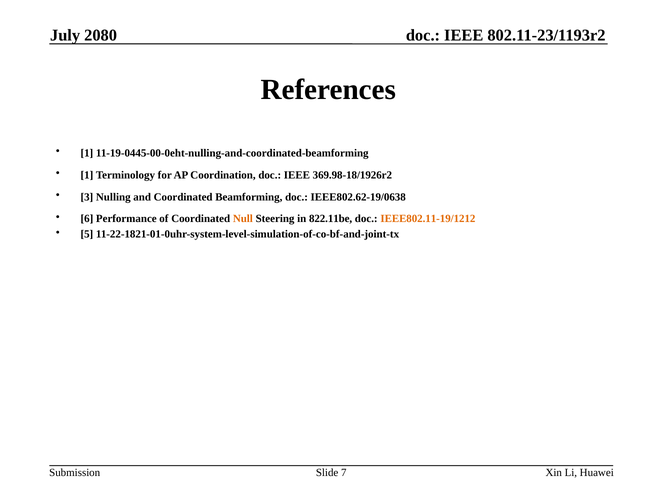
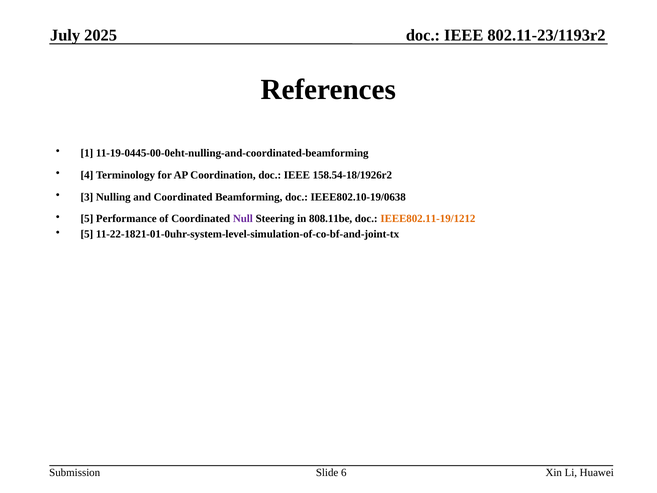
2080: 2080 -> 2025 (101, 35)
1: 1 -> 4 (87, 175)
369.98-18/1926r2: 369.98-18/1926r2 -> 158.54-18/1926r2 (352, 175)
IEEE802.62-19/0638: IEEE802.62-19/0638 -> IEEE802.10-19/0638 (358, 197)
6: 6 -> 5 (87, 219)
Null colour: orange -> purple (243, 219)
822.11be: 822.11be -> 808.11be (331, 219)
7: 7 -> 6 (344, 473)
